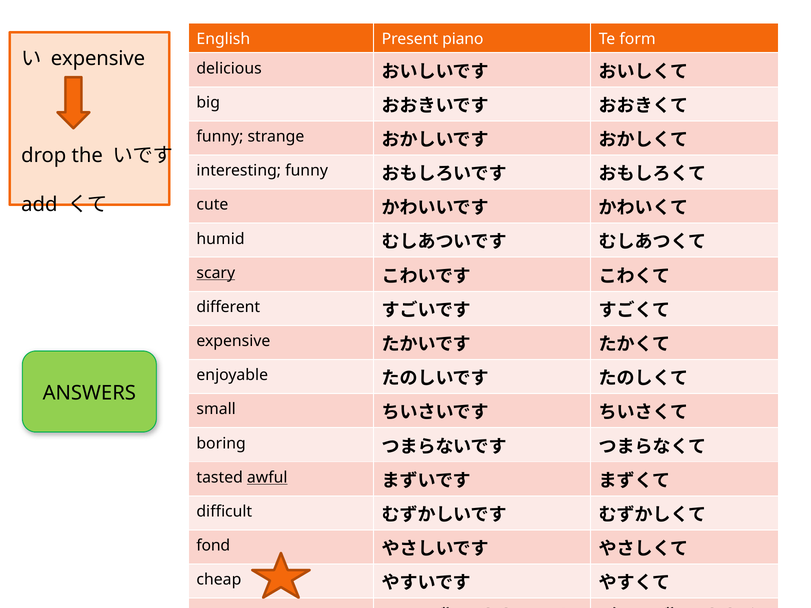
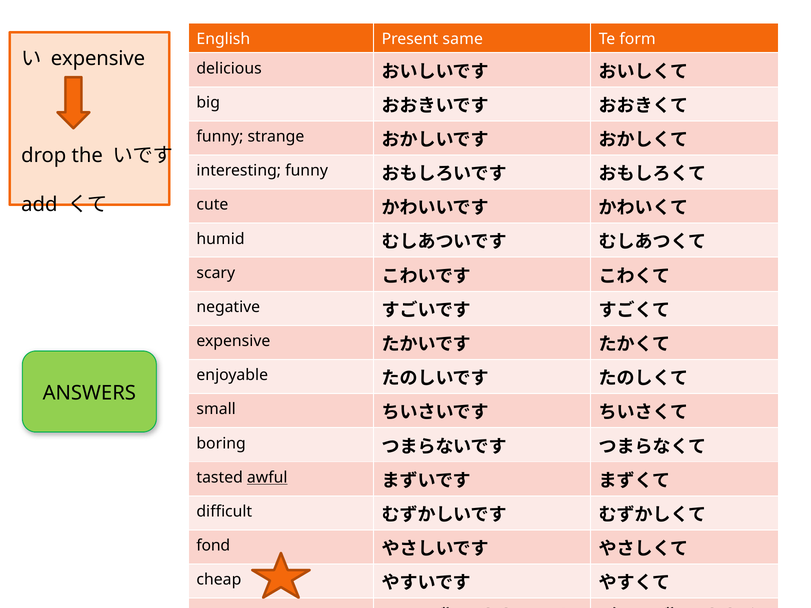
piano: piano -> same (463, 39)
scary underline: present -> none (216, 273)
different: different -> negative (228, 307)
